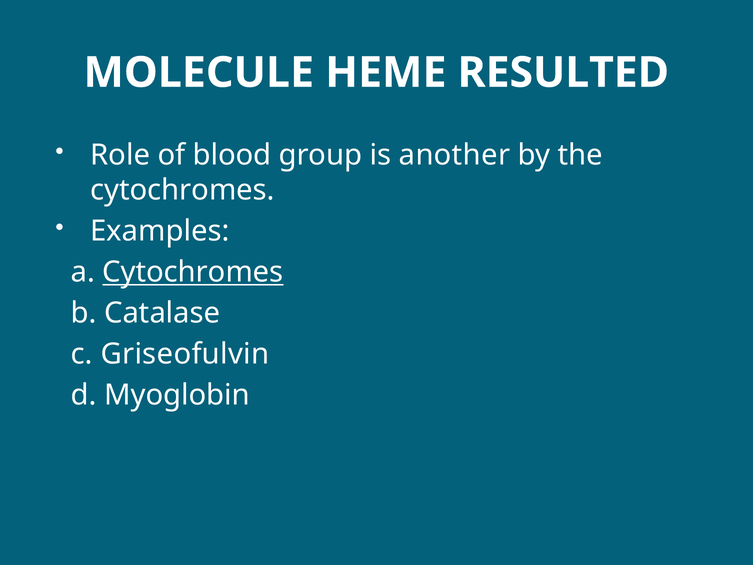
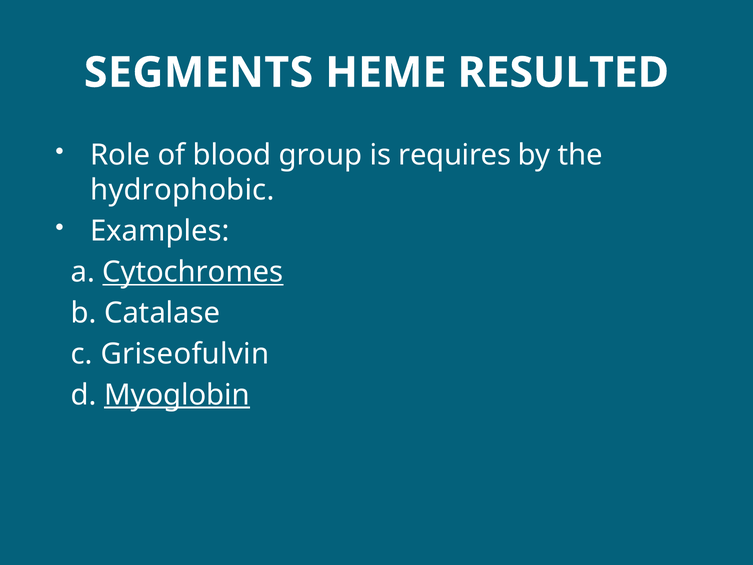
MOLECULE: MOLECULE -> SEGMENTS (199, 73)
another: another -> requires (455, 155)
cytochromes: cytochromes -> hydrophobic (182, 190)
Myoglobin underline: none -> present (177, 395)
